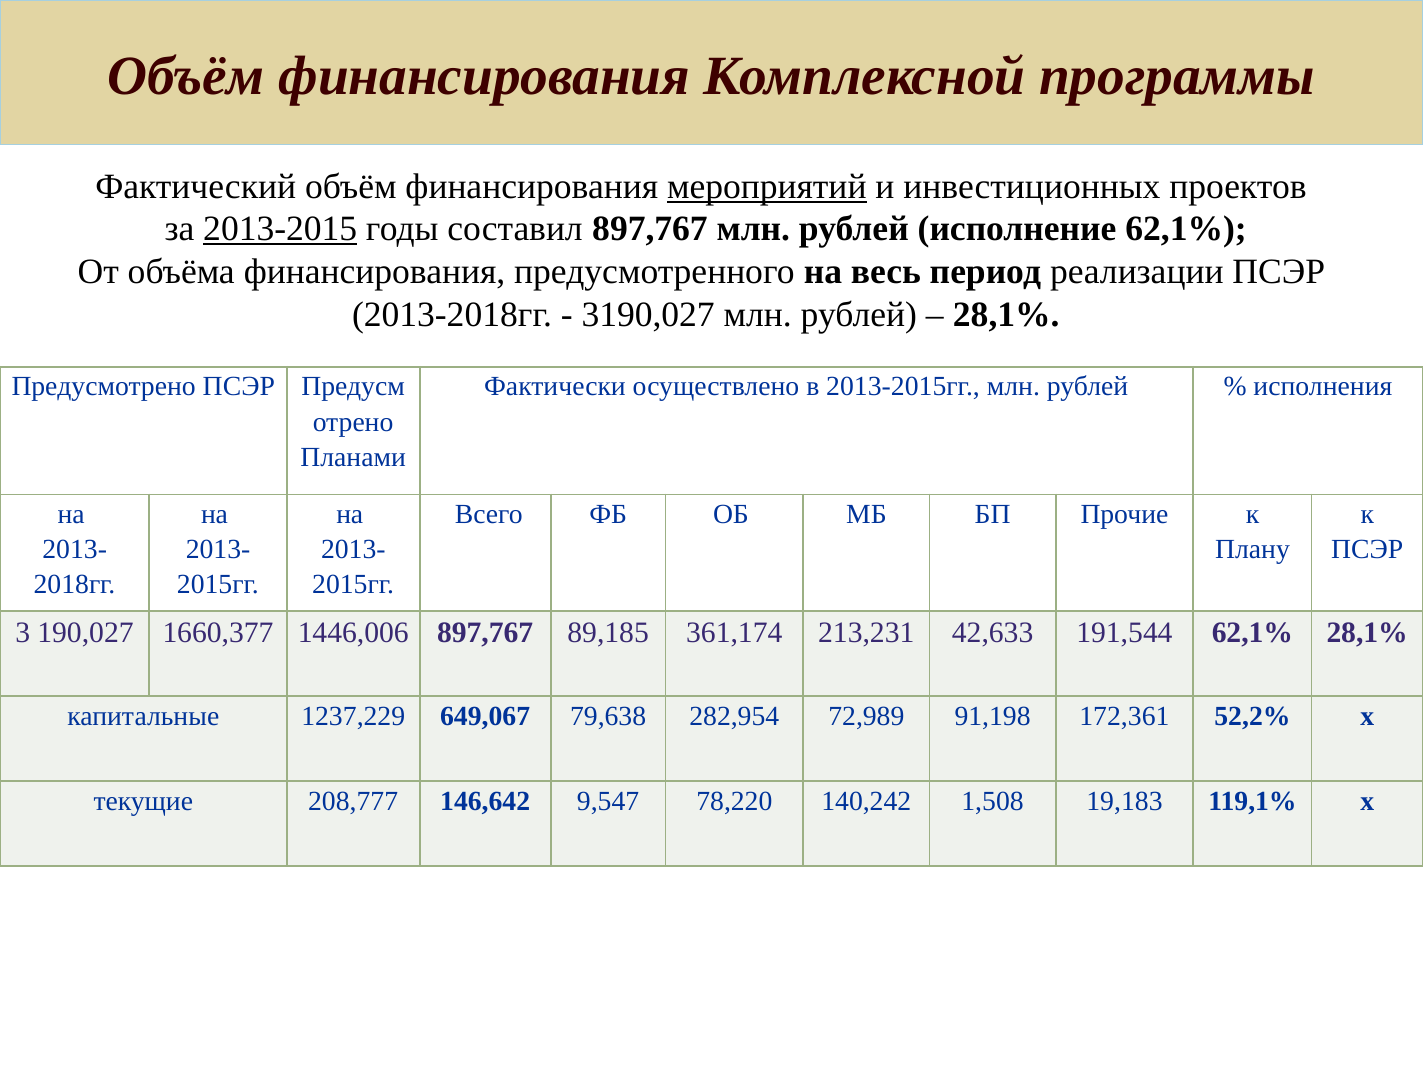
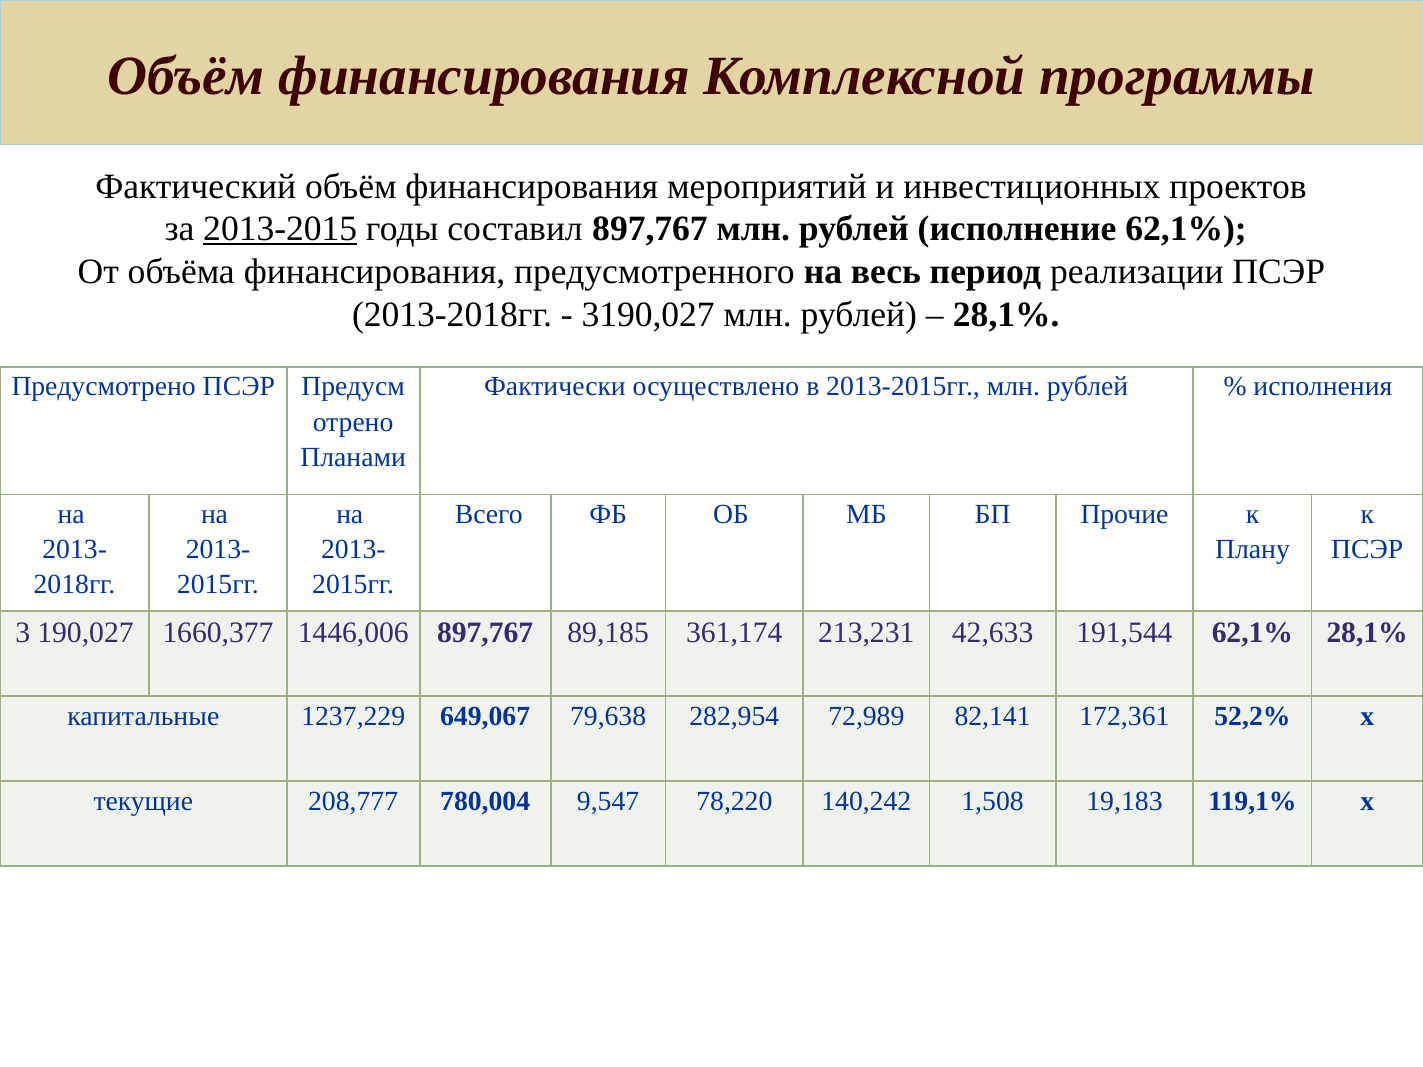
мероприятий underline: present -> none (767, 186)
91,198: 91,198 -> 82,141 (993, 716)
146,642: 146,642 -> 780,004 (485, 801)
